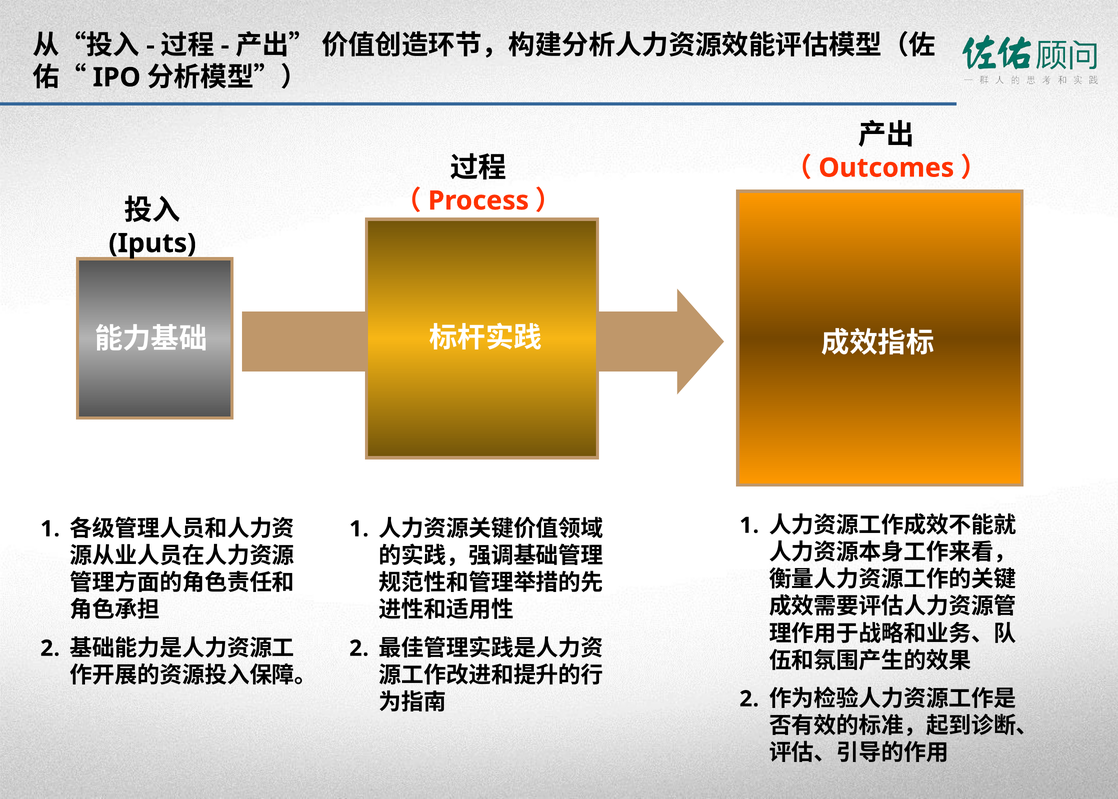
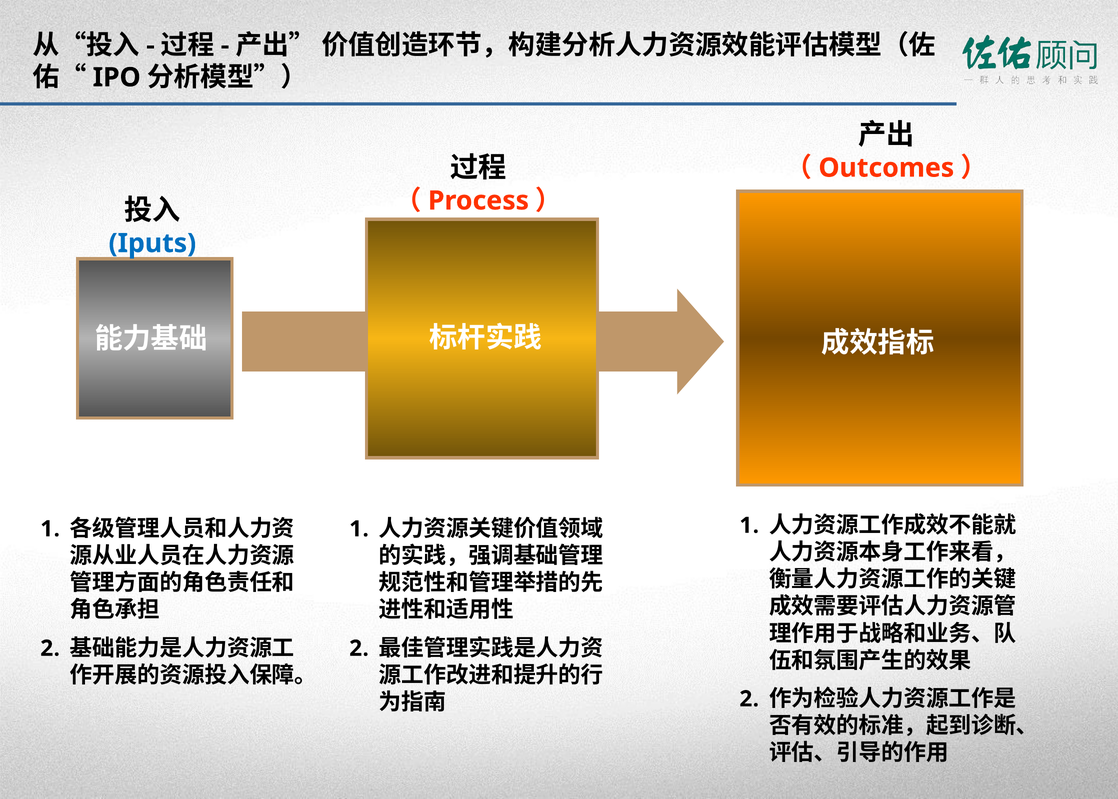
Iputs colour: black -> blue (152, 243)
